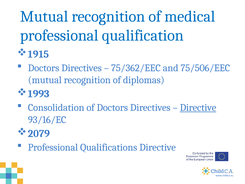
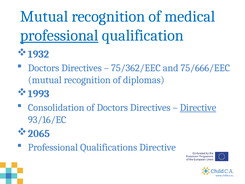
professional underline: none -> present (59, 35)
1915: 1915 -> 1932 (39, 54)
75/506/EEC: 75/506/EEC -> 75/666/EEC (205, 68)
2079: 2079 -> 2065 (39, 133)
